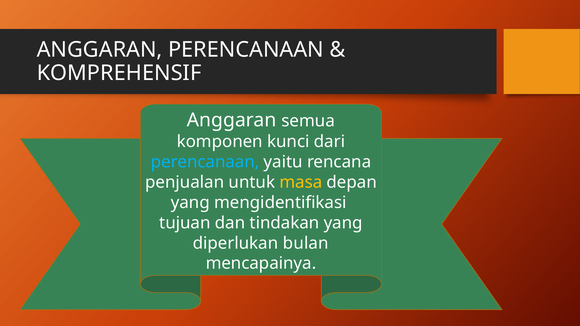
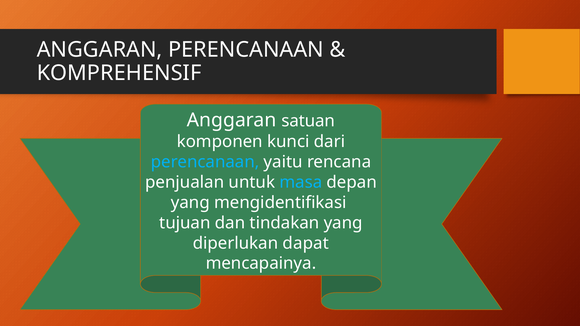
semua: semua -> satuan (308, 121)
masa colour: yellow -> light blue (301, 182)
bulan: bulan -> dapat (306, 243)
